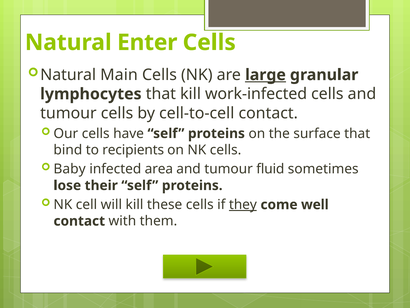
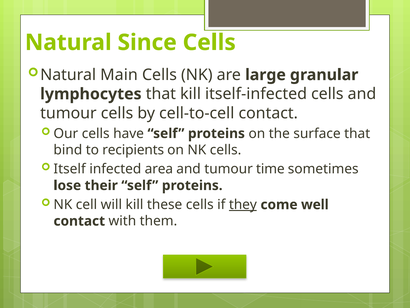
Enter: Enter -> Since (147, 42)
large underline: present -> none (265, 75)
work-infected: work-infected -> itself-infected (256, 94)
Baby: Baby -> Itself (70, 169)
fluid: fluid -> time (270, 169)
